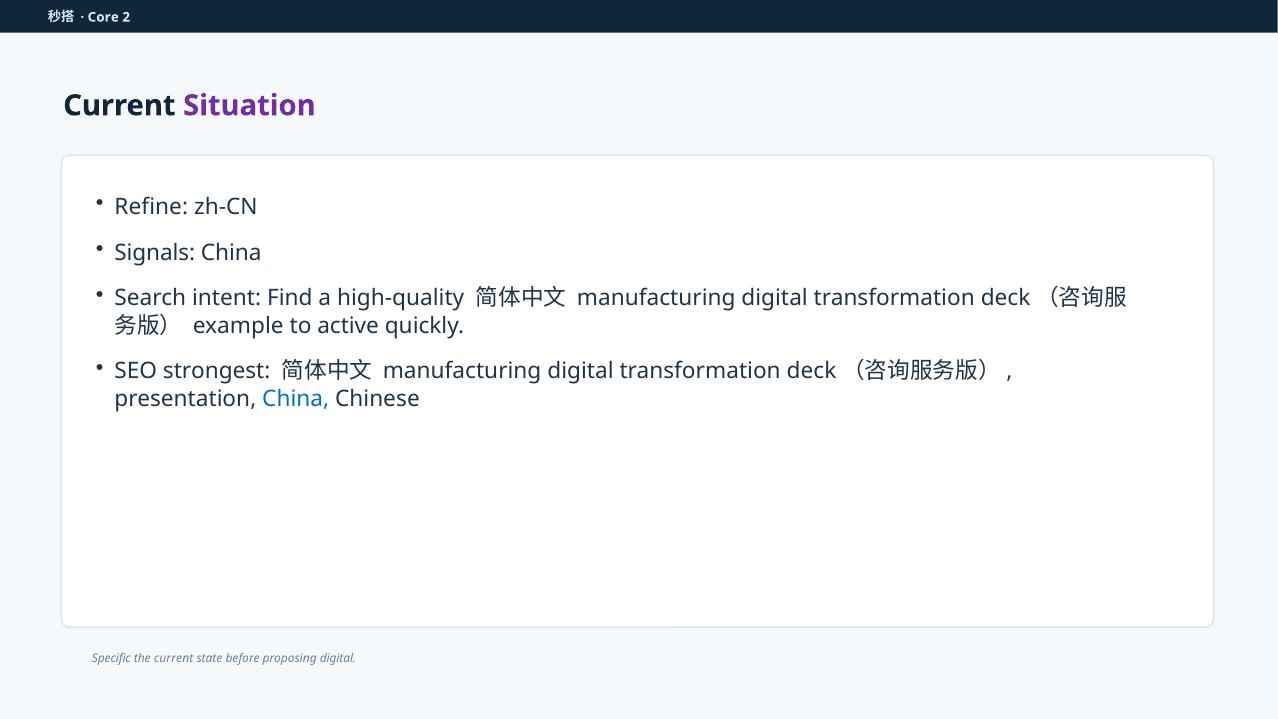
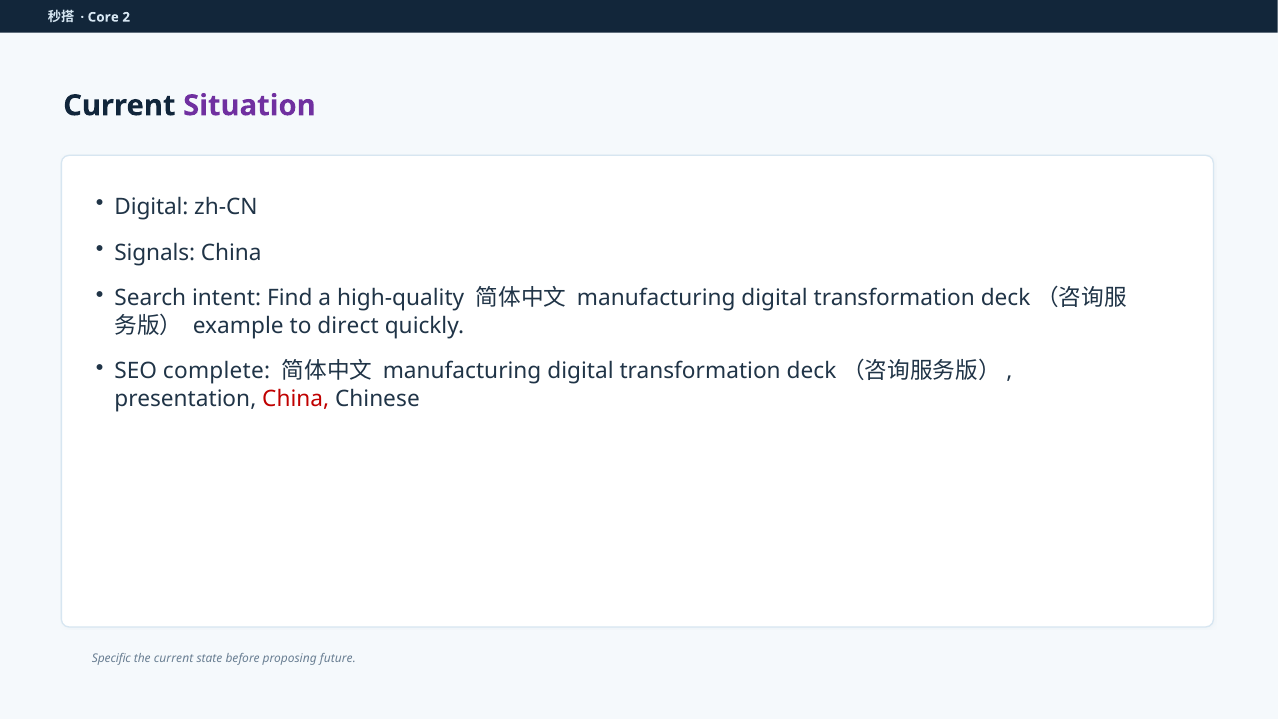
Refine: Refine -> Digital (151, 207)
active: active -> direct (348, 326)
strongest: strongest -> complete (217, 371)
China colour: blue -> red (296, 399)
proposing digital: digital -> future (338, 658)
